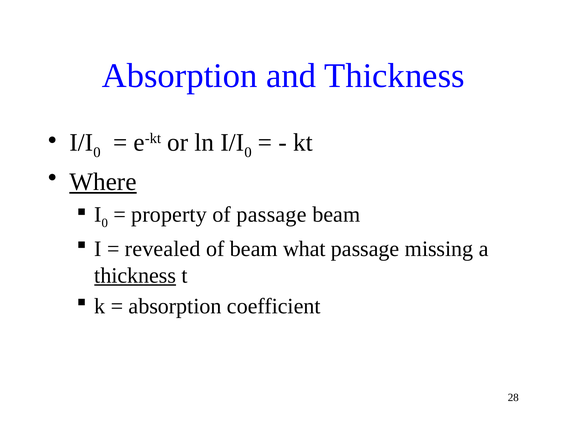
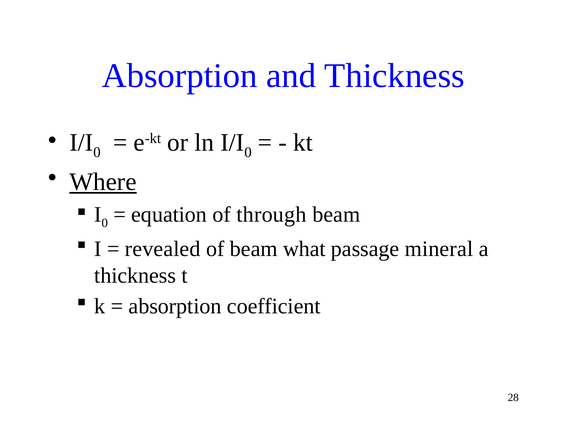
property: property -> equation (169, 215)
of passage: passage -> through (272, 215)
missing: missing -> mineral (439, 249)
thickness underline: present -> none (135, 276)
